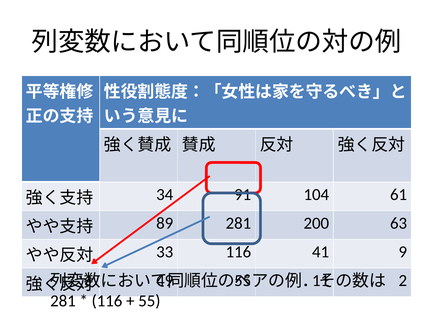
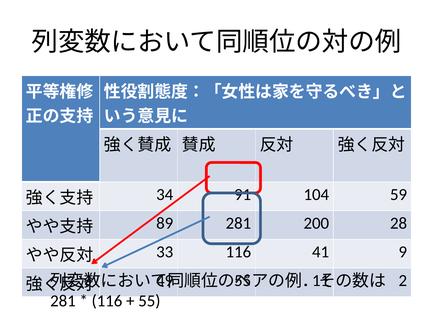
61: 61 -> 59 (399, 194)
63: 63 -> 28 (399, 223)
